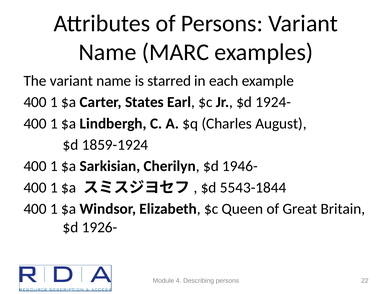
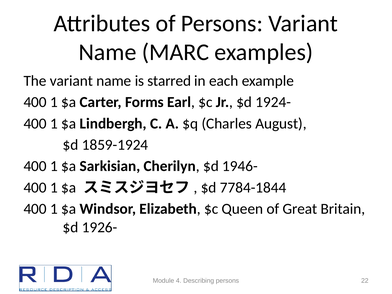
States: States -> Forms (144, 102)
5543-1844: 5543-1844 -> 7784-1844 (253, 188)
